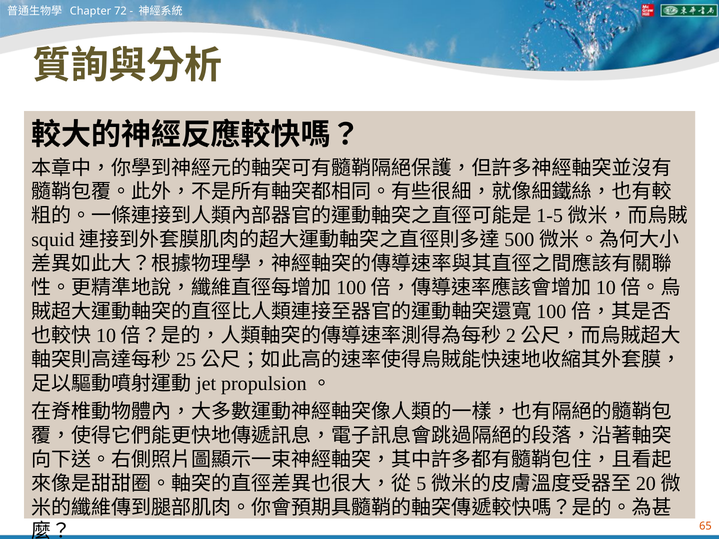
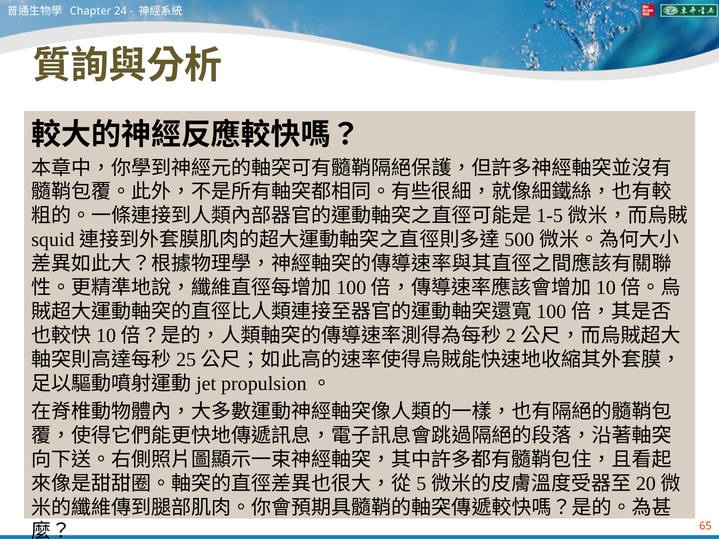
72: 72 -> 24 (120, 11)
